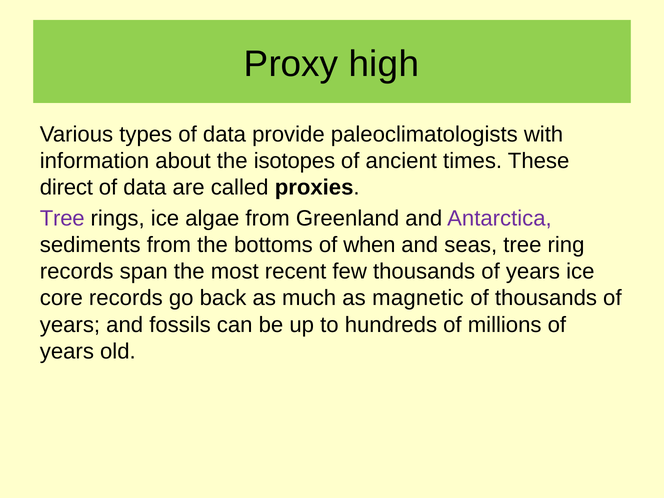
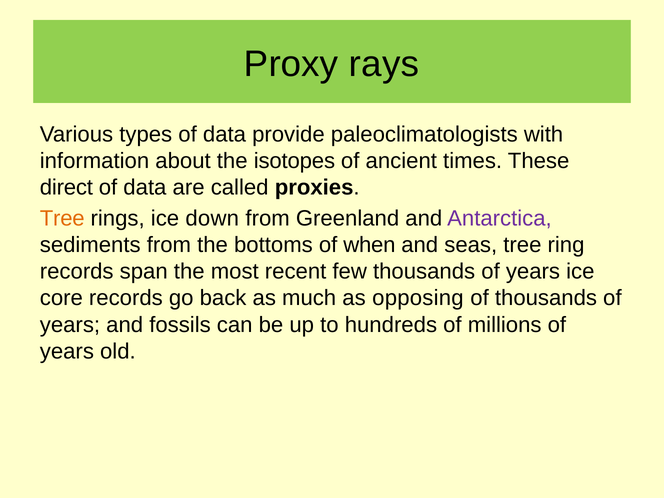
high: high -> rays (384, 64)
Tree colour: purple -> orange (62, 218)
algae: algae -> down (212, 218)
magnetic: magnetic -> opposing (418, 298)
